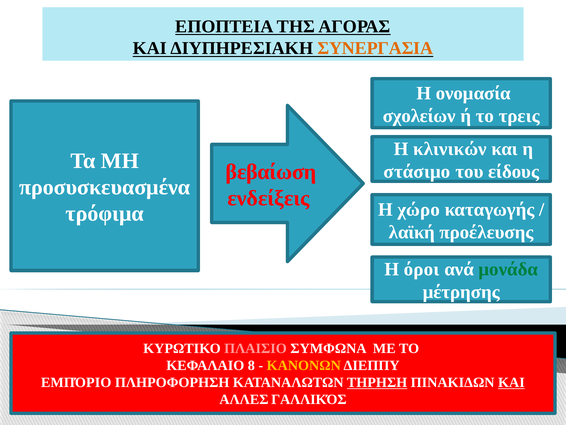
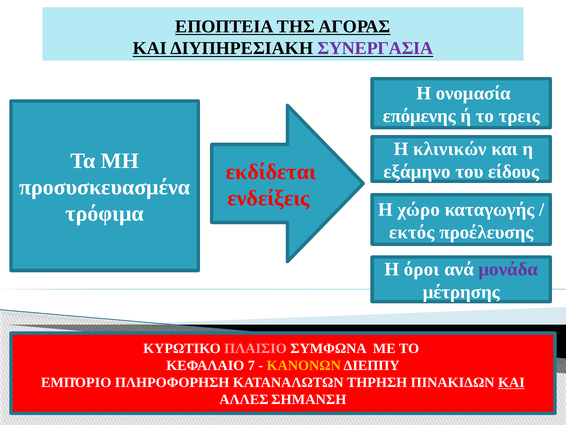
ΣΥΝΕΡΓΑΣΙΑ colour: orange -> purple (375, 48)
σχολείων: σχολείων -> επόμενης (419, 116)
βεβαίωση: βεβαίωση -> εκδίδεται (271, 172)
στάσιμο: στάσιμο -> εξάμηνο (417, 171)
λαϊκή: λαϊκή -> εκτός (412, 232)
μονάδα colour: green -> purple (508, 269)
8: 8 -> 7 (251, 365)
ΤΗΡΗΣΗ underline: present -> none (377, 382)
ΓΑΛΛΙΚΌΣ: ΓΑΛΛΙΚΌΣ -> ΣΗΜΑΝΣΗ (309, 399)
